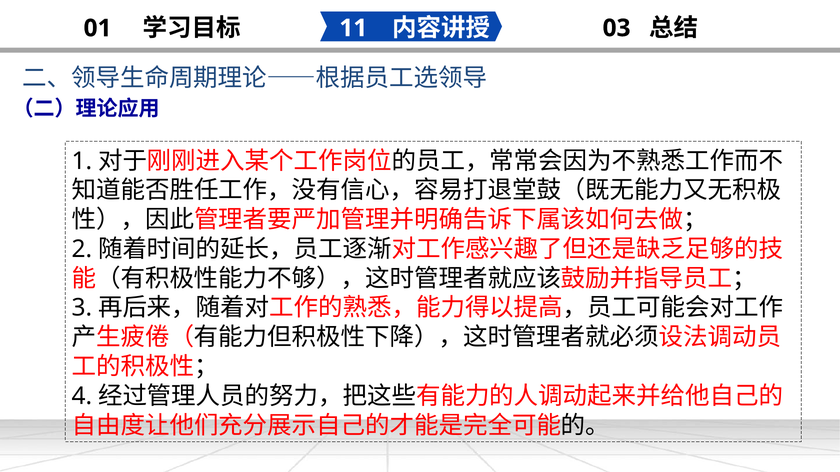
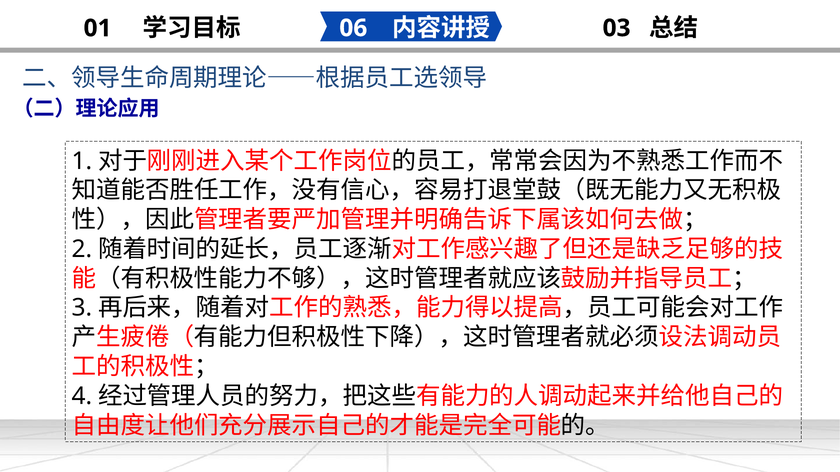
11: 11 -> 06 (353, 28)
